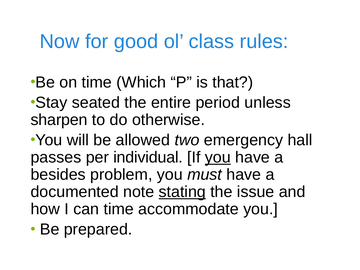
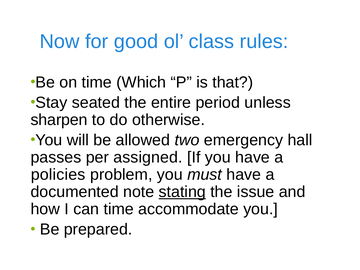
individual: individual -> assigned (148, 157)
you underline: present -> none (218, 157)
besides: besides -> policies (58, 175)
